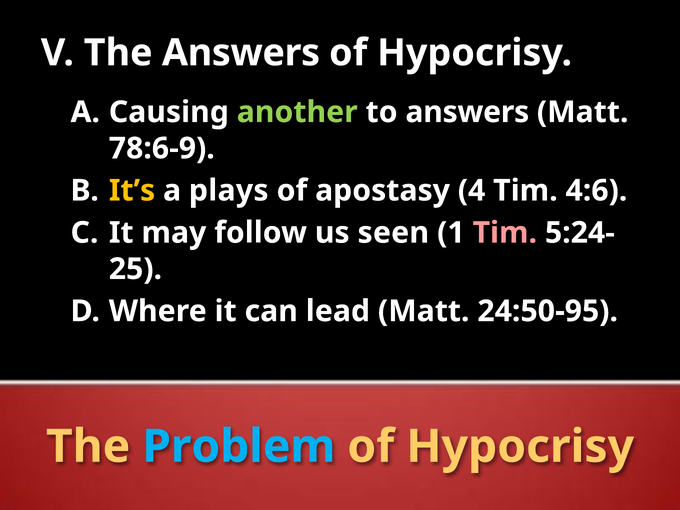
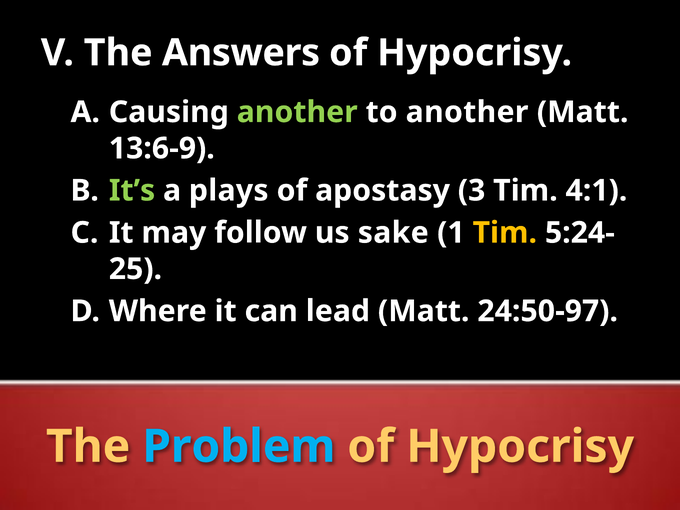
to answers: answers -> another (467, 112)
78:6-9: 78:6-9 -> 13:6-9 (162, 148)
It’s colour: yellow -> light green (132, 191)
4: 4 -> 3 (472, 191)
4:6: 4:6 -> 4:1 (596, 191)
seen: seen -> sake (393, 233)
Tim colour: pink -> yellow (505, 233)
24:50-95: 24:50-95 -> 24:50-97 (548, 311)
